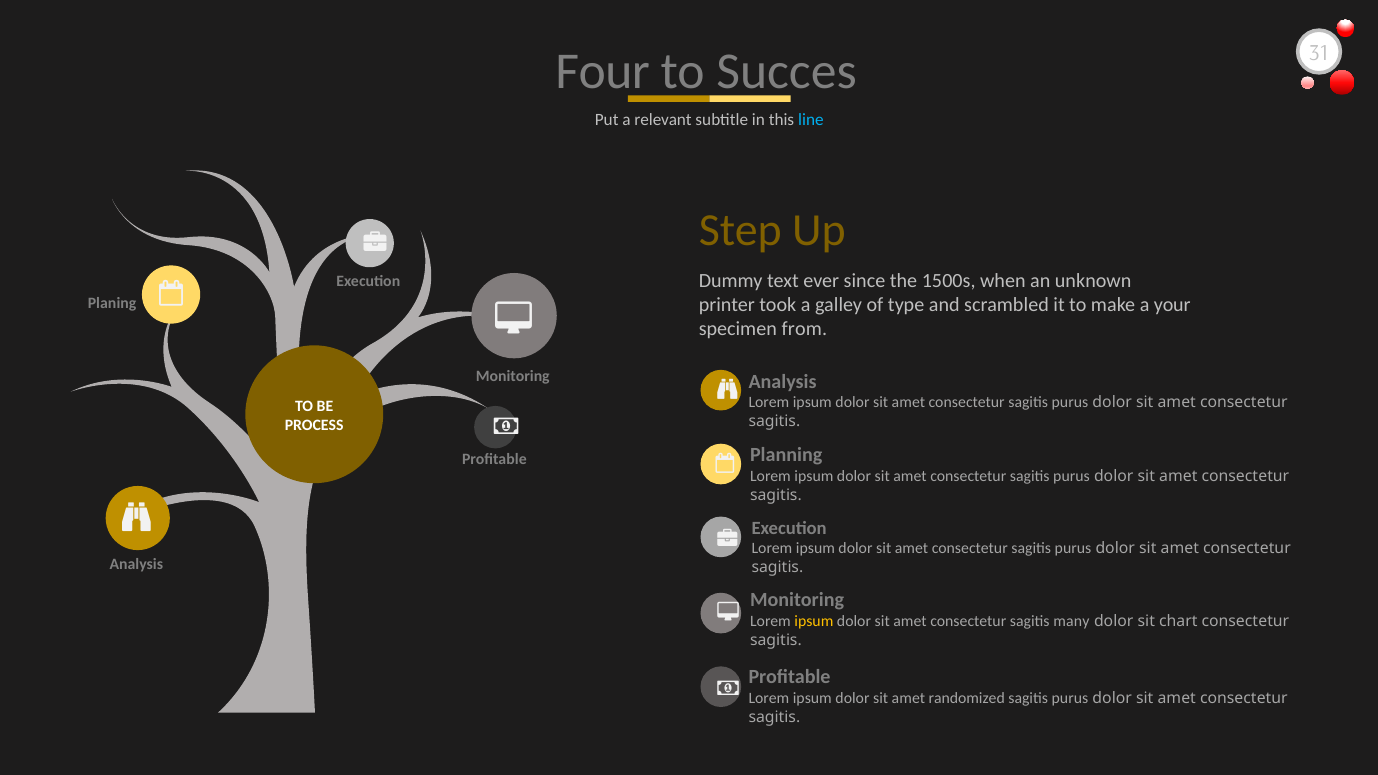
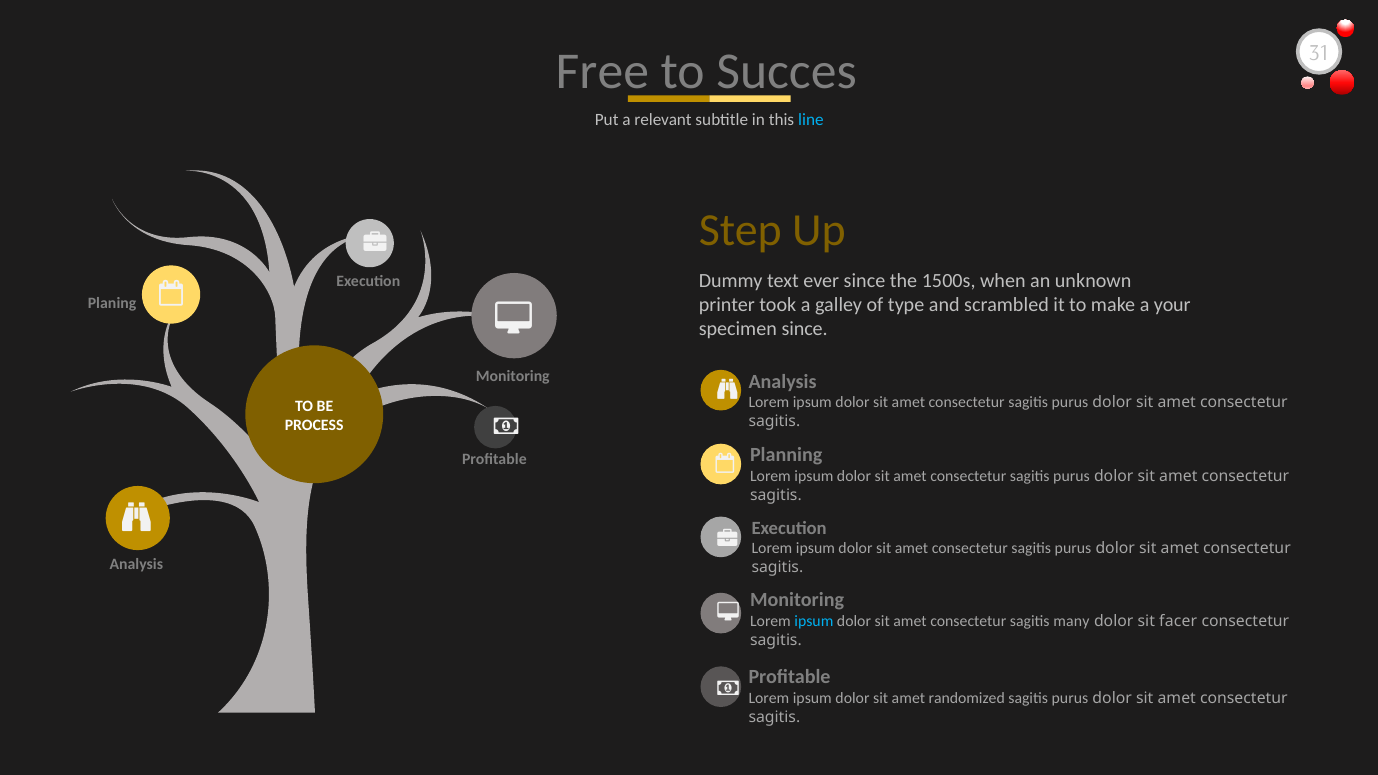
Four: Four -> Free (602, 72)
specimen from: from -> since (805, 329)
ipsum colour: yellow -> light blue (814, 622)
chart: chart -> facer (1178, 622)
